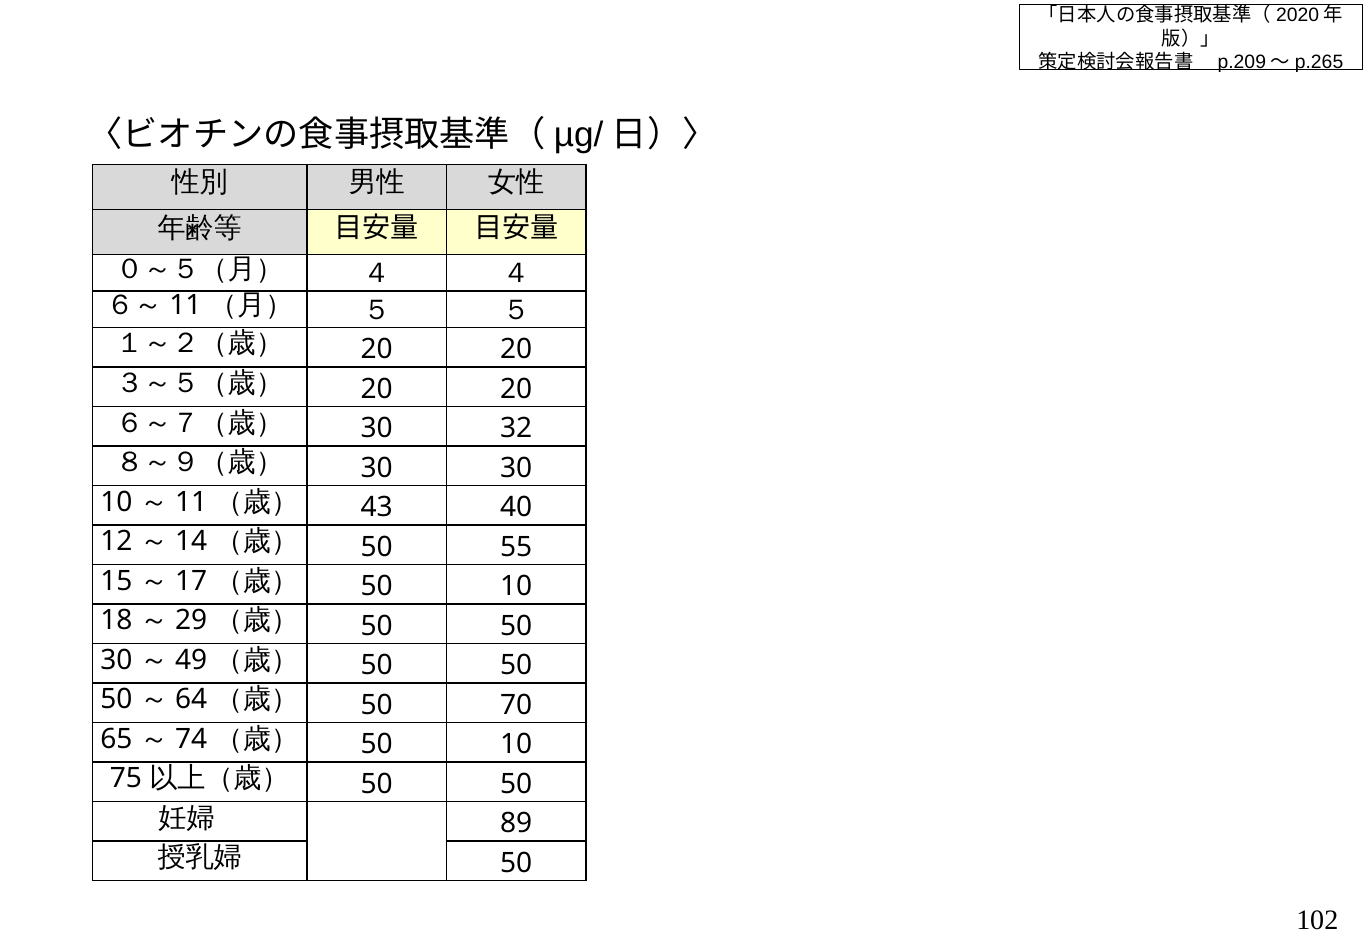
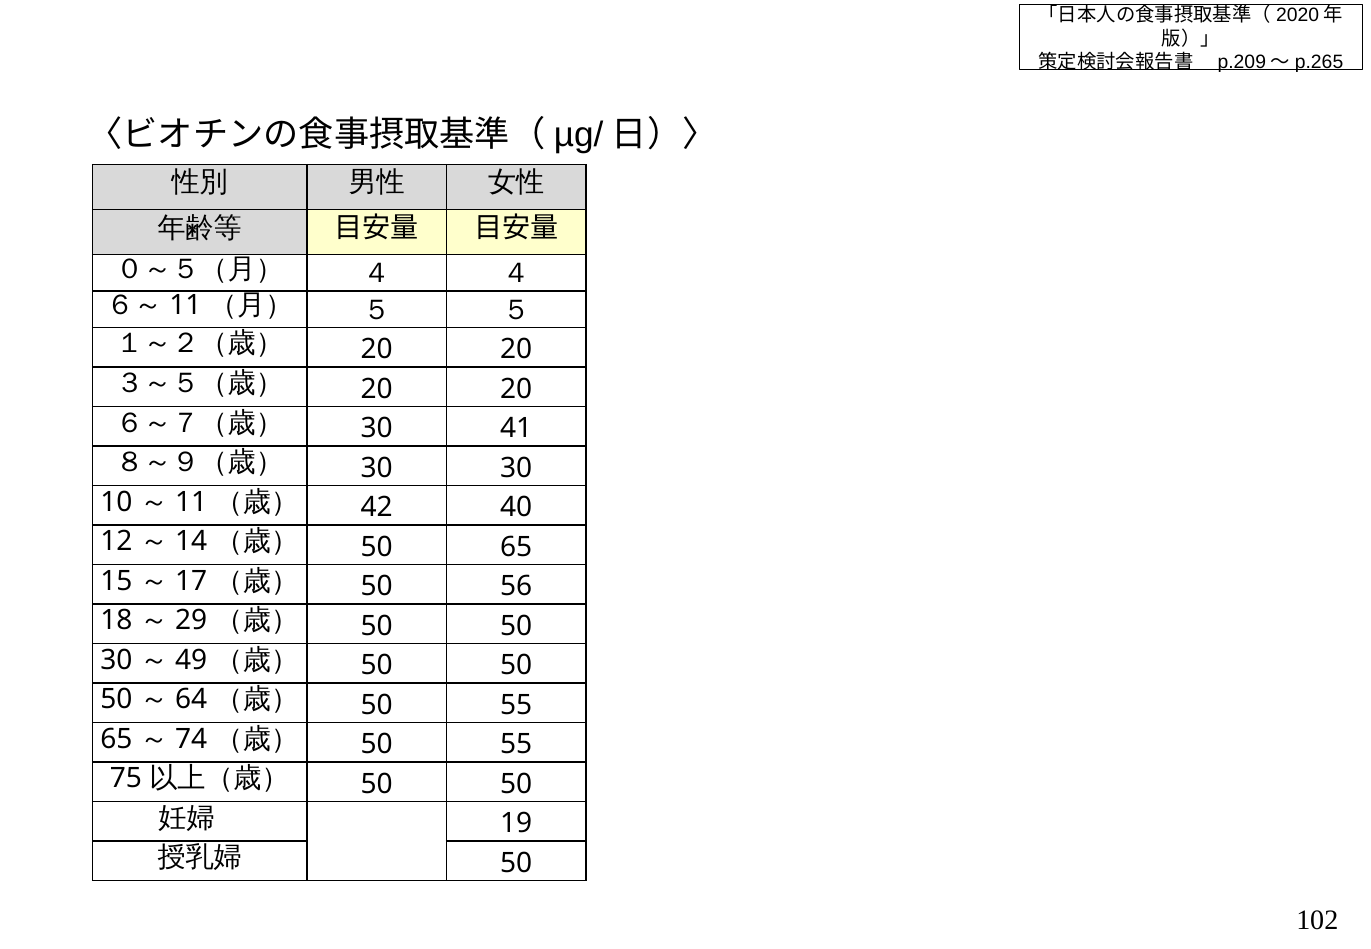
32: 32 -> 41 (516, 428)
43: 43 -> 42 (377, 507)
50 55: 55 -> 65 (516, 547)
10: 10 -> 56 (516, 587)
70: 70 -> 55 (516, 705)
10: 10 -> 55 (516, 745)
89: 89 -> 19 (516, 824)
